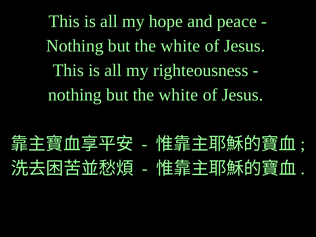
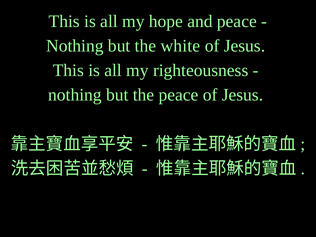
white: white -> peace (178, 95)
